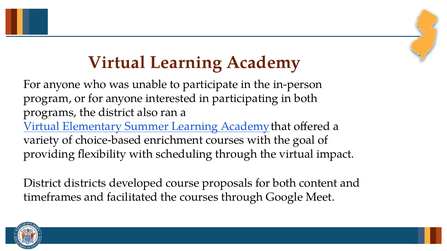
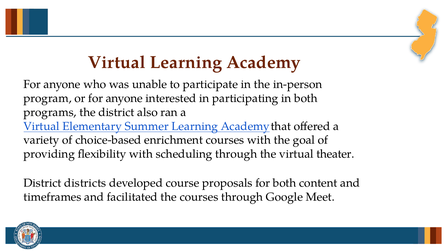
impact: impact -> theater (335, 154)
